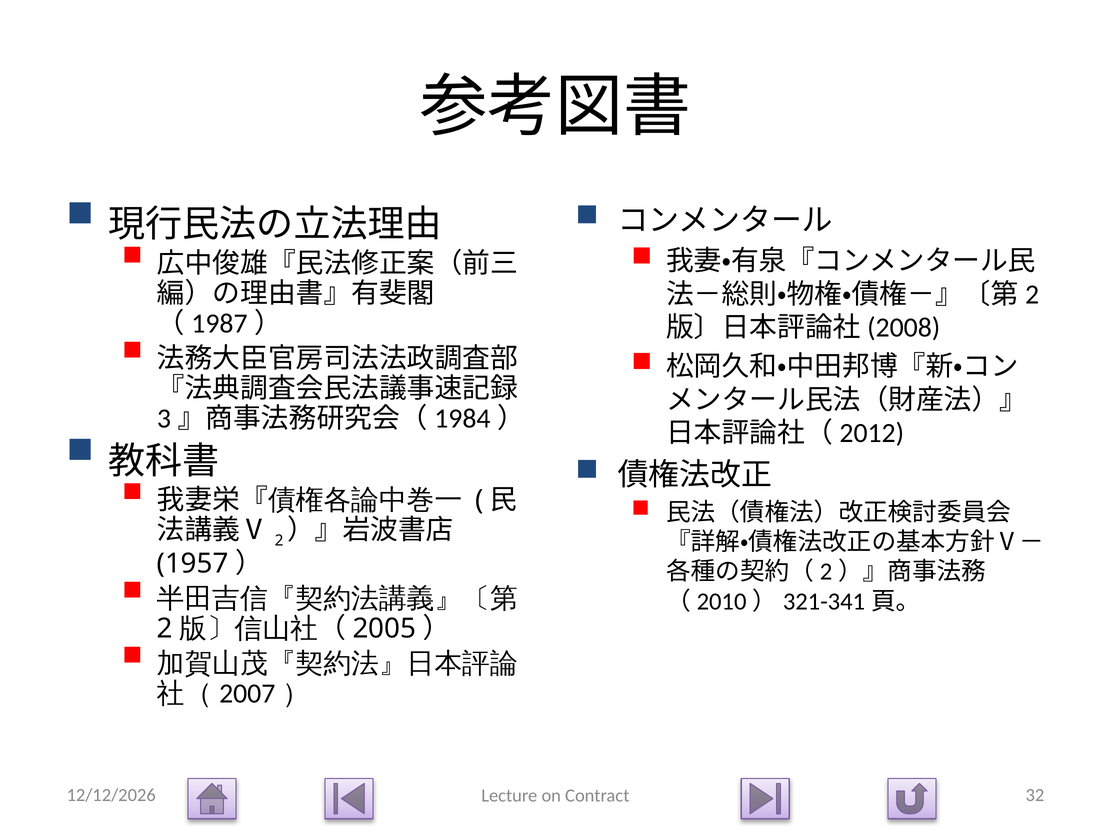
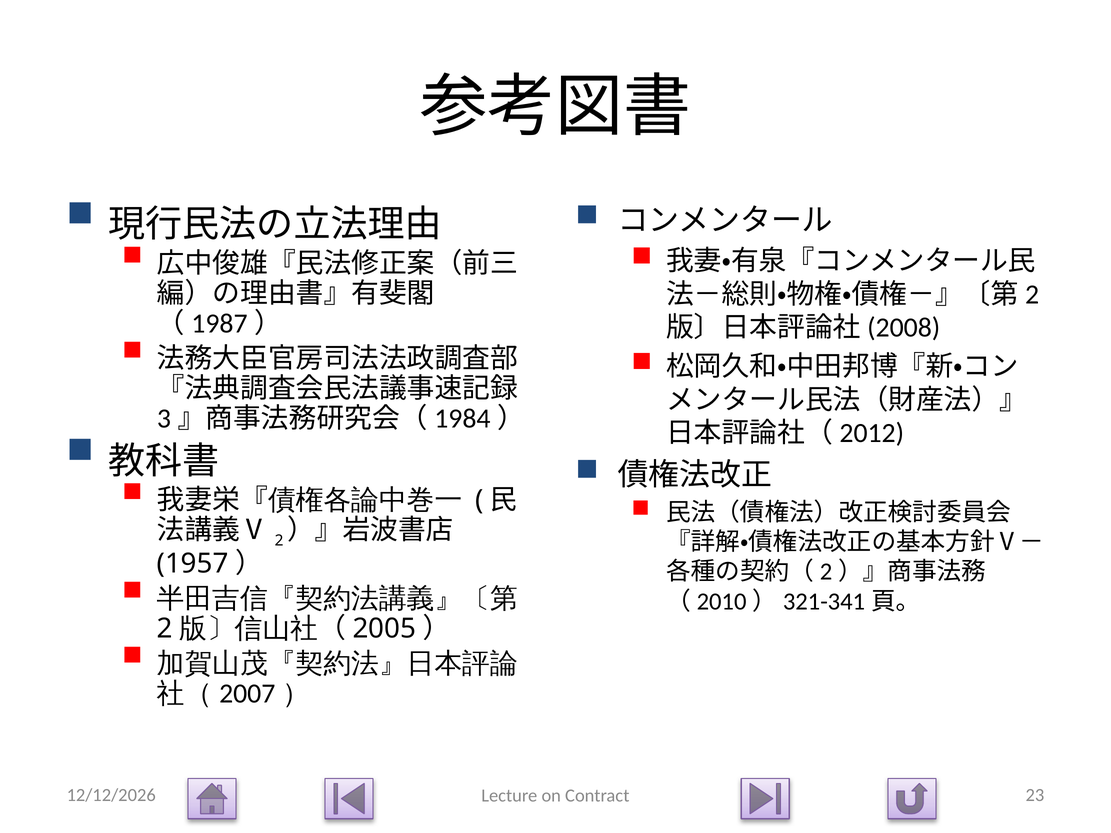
32: 32 -> 23 (1035, 796)
